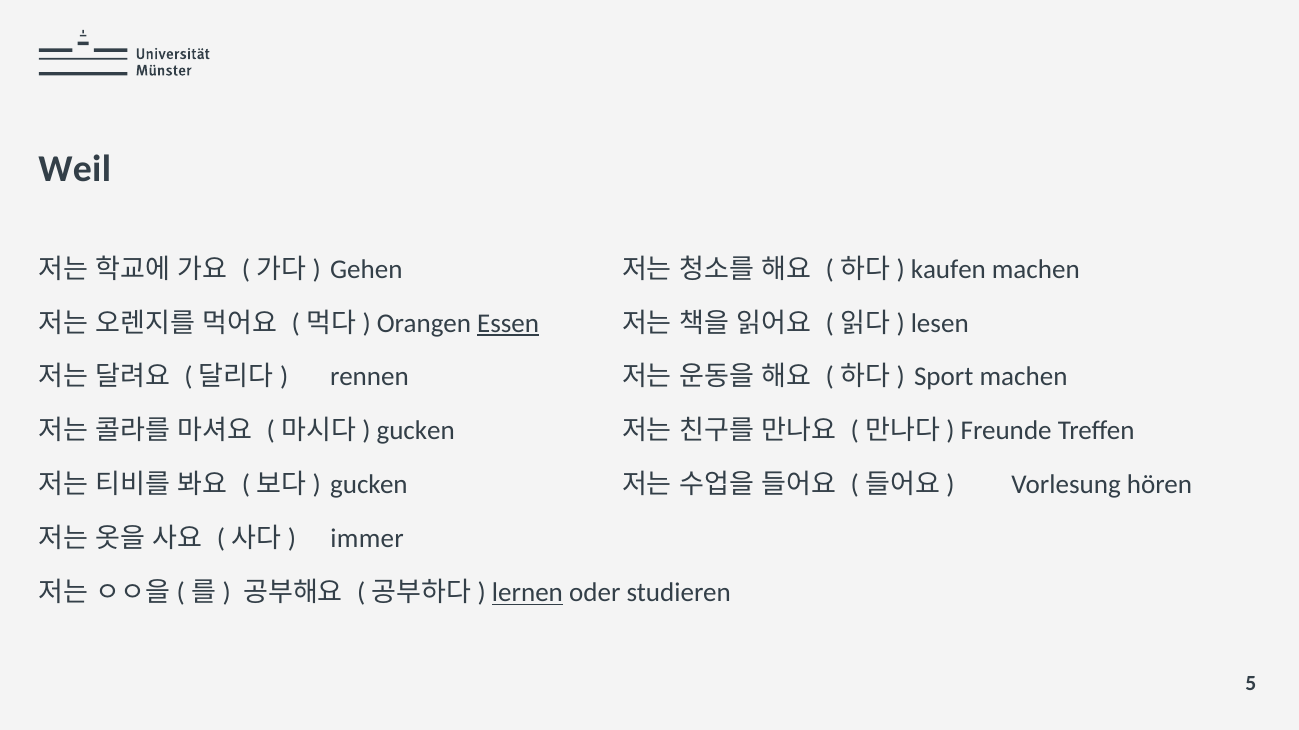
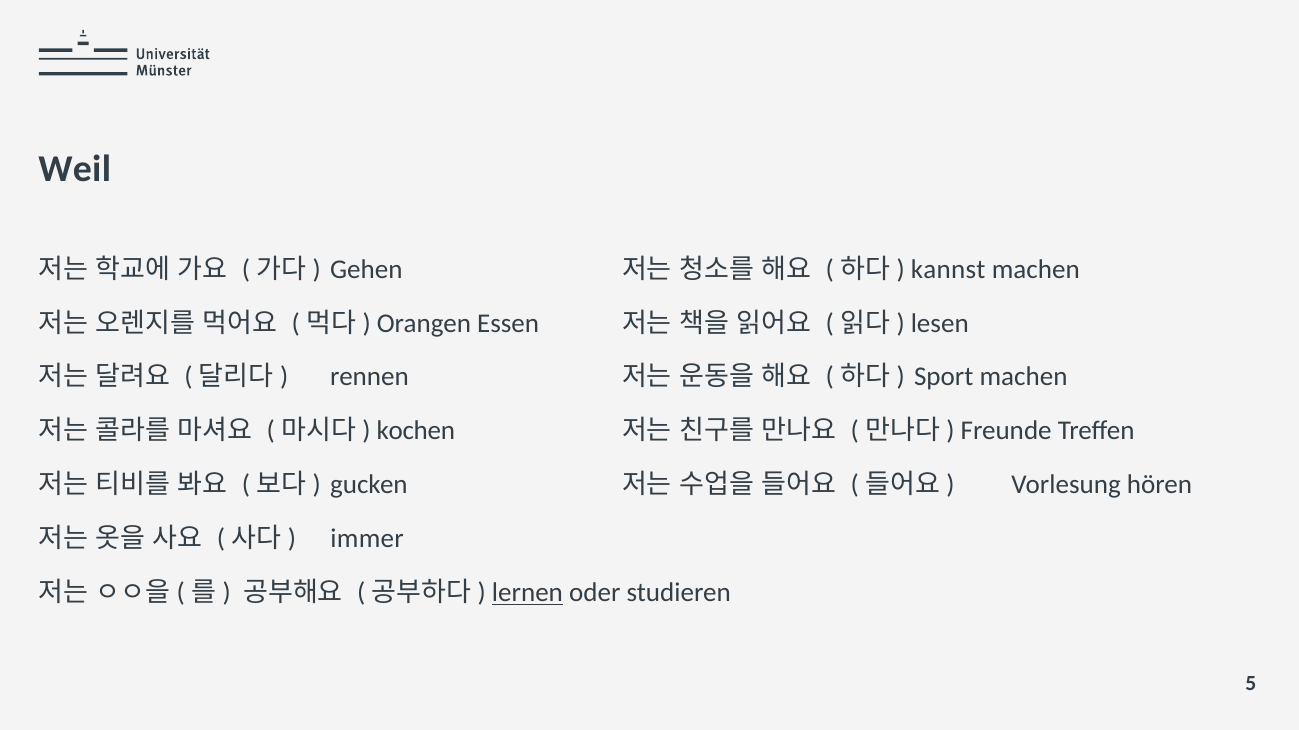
kaufen: kaufen -> kannst (948, 269)
Essen underline: present -> none (508, 323)
gucken: gucken -> kochen (416, 431)
